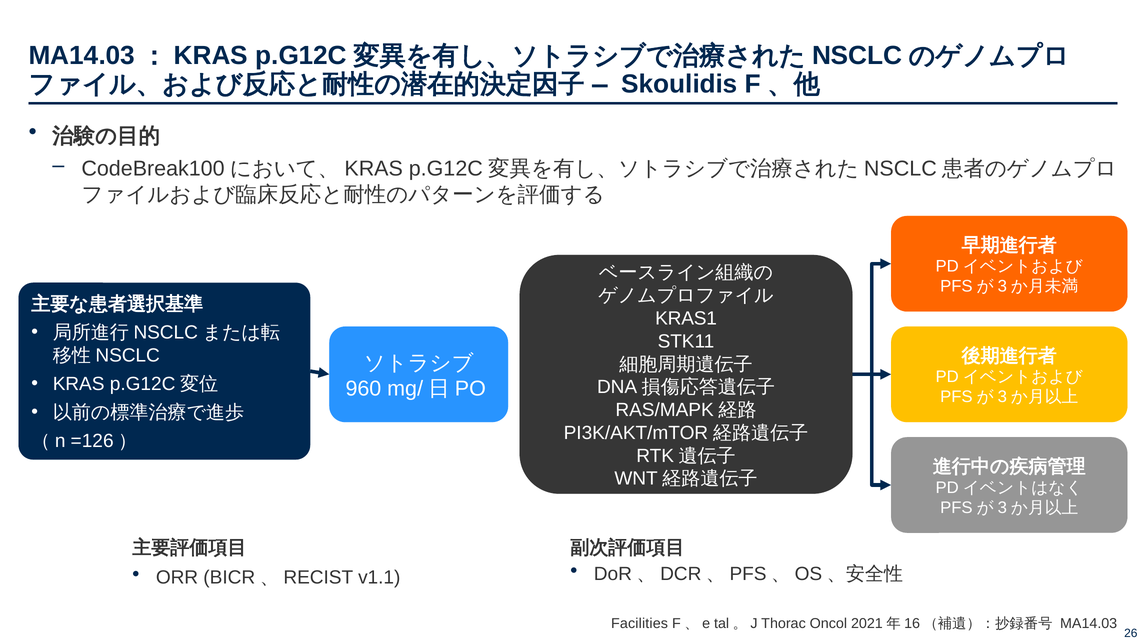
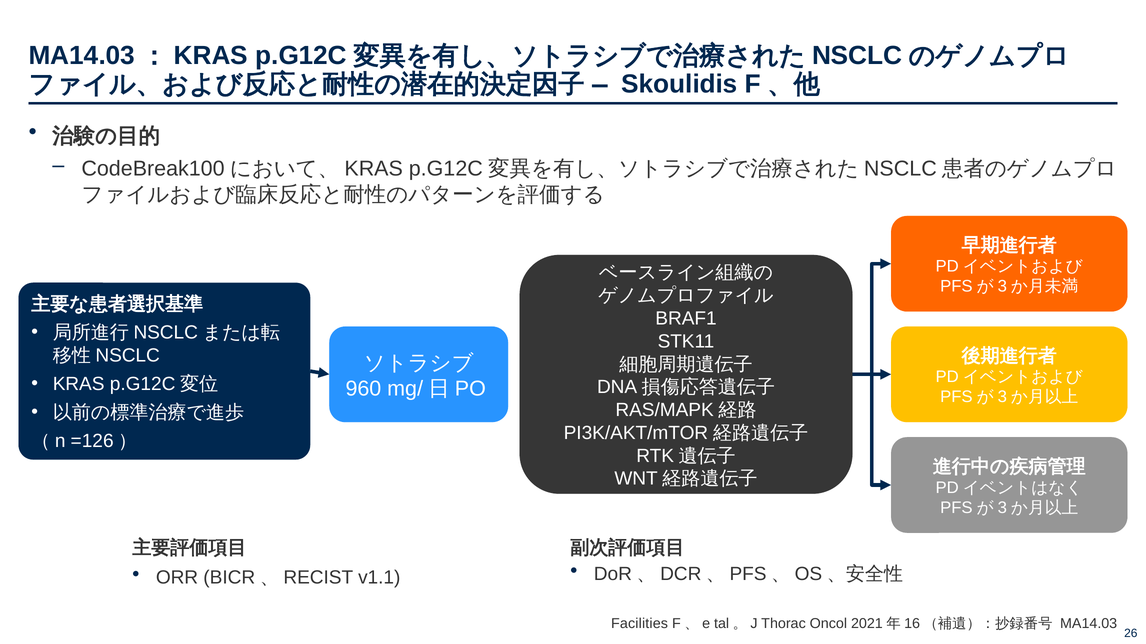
KRAS1: KRAS1 -> BRAF1 (686, 319)
